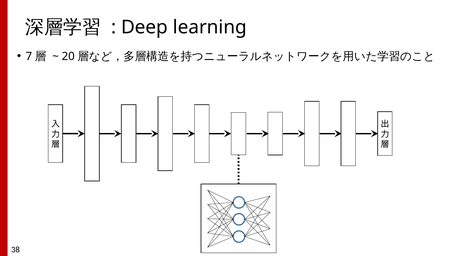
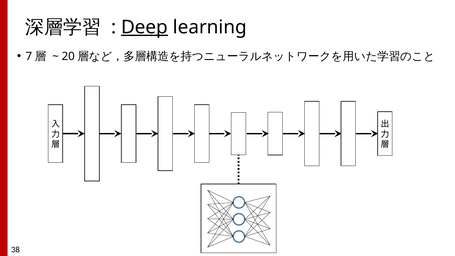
Deep underline: none -> present (144, 27)
